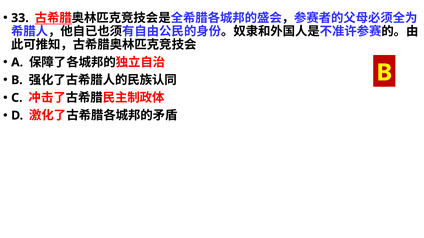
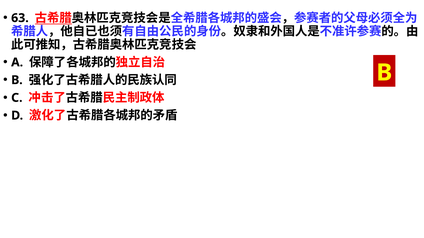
33: 33 -> 63 (20, 18)
